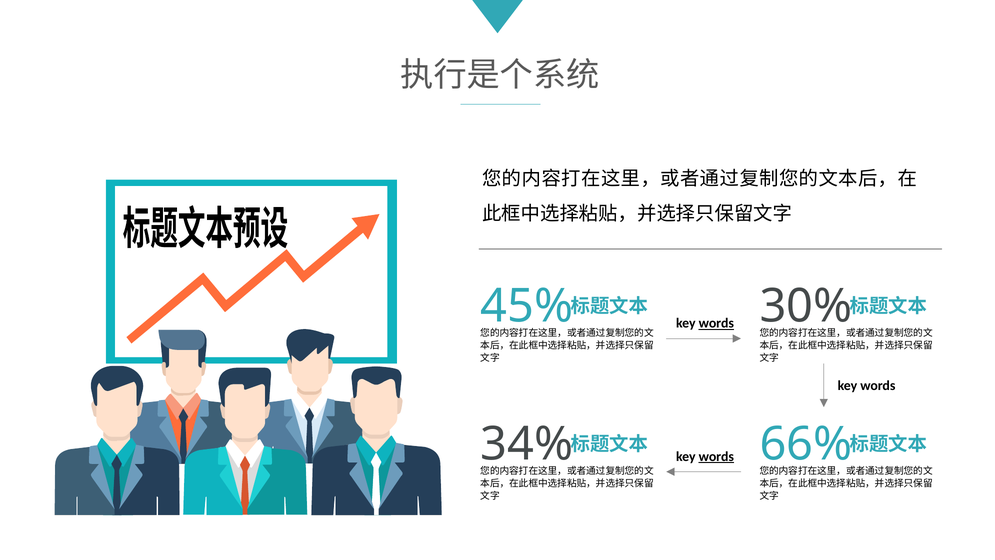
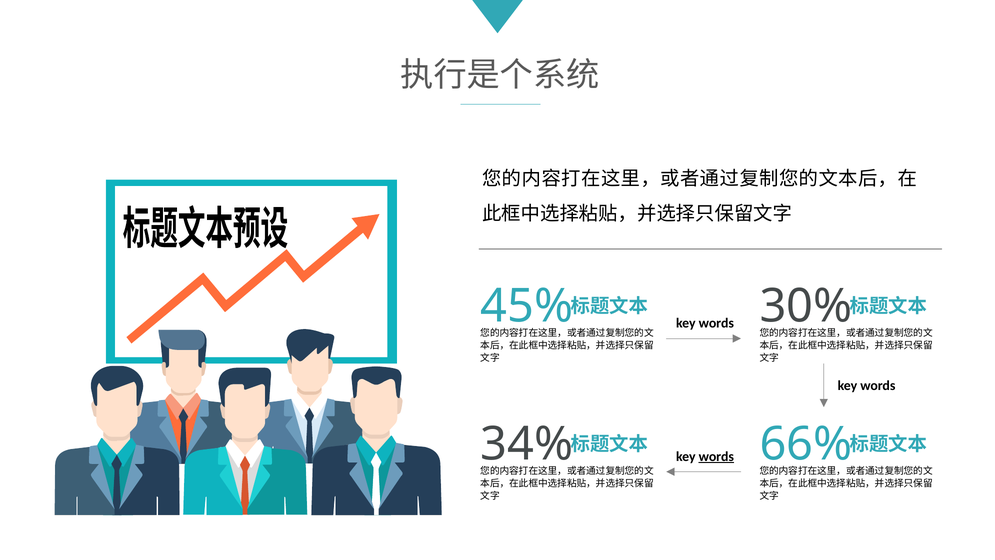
words underline: present -> none (716, 323)
